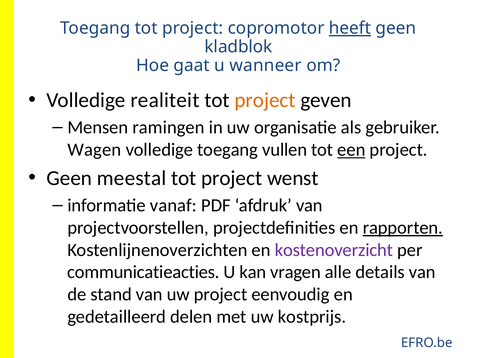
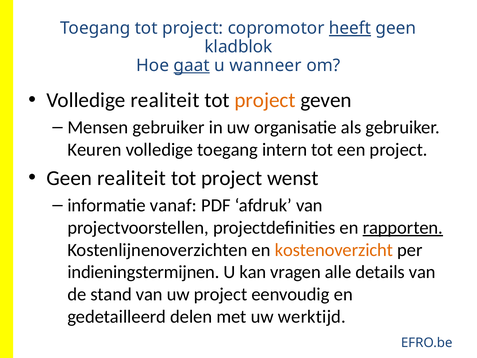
gaat underline: none -> present (192, 65)
Mensen ramingen: ramingen -> gebruiker (169, 127)
Wagen: Wagen -> Keuren (94, 150)
vullen: vullen -> intern (285, 150)
een underline: present -> none (351, 150)
Geen meestal: meestal -> realiteit (132, 178)
kostenoverzicht colour: purple -> orange (334, 250)
communicatieacties: communicatieacties -> indieningstermijnen (143, 272)
kostprijs: kostprijs -> werktijd (312, 316)
